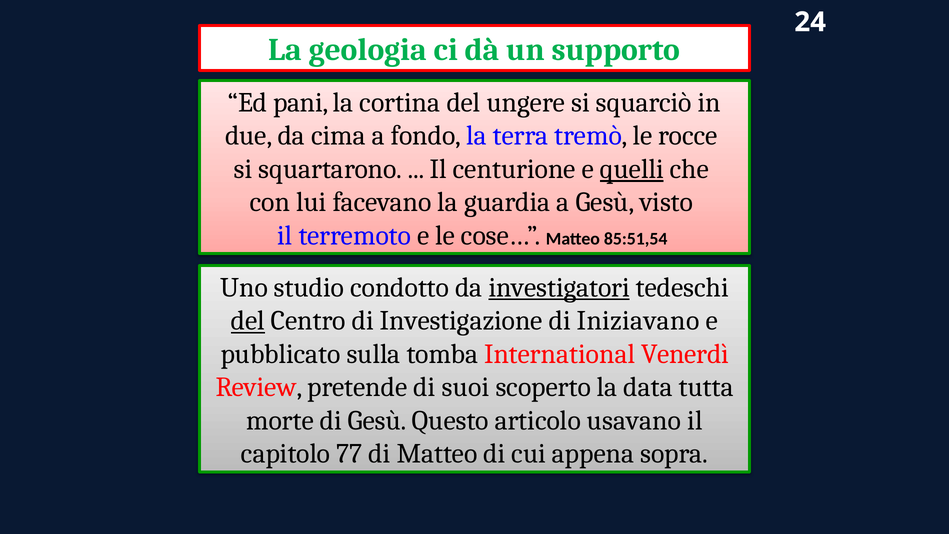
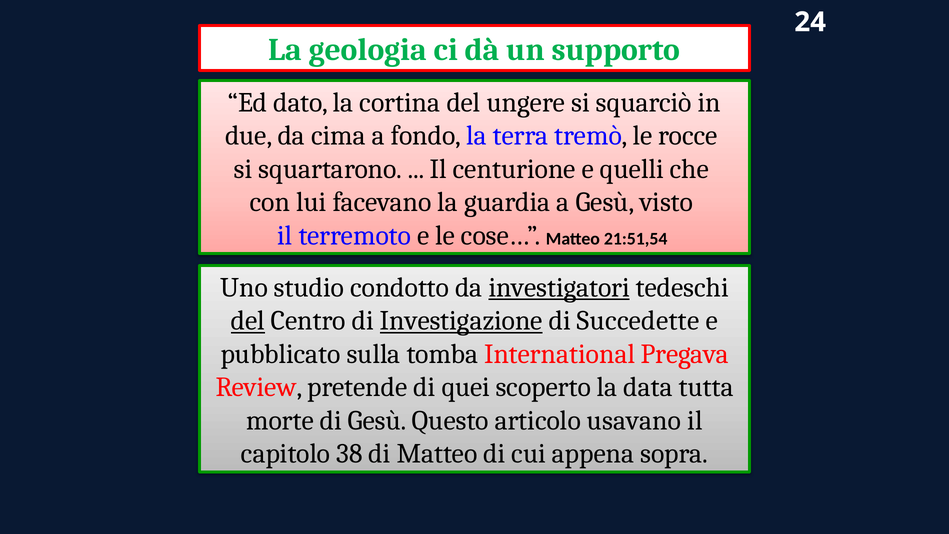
pani: pani -> dato (301, 103)
quelli underline: present -> none (632, 169)
85:51,54: 85:51,54 -> 21:51,54 (636, 239)
Investigazione underline: none -> present (461, 321)
Iniziavano: Iniziavano -> Succedette (638, 321)
Venerdì: Venerdì -> Pregava (685, 354)
suoi: suoi -> quei (466, 387)
77: 77 -> 38 (349, 454)
